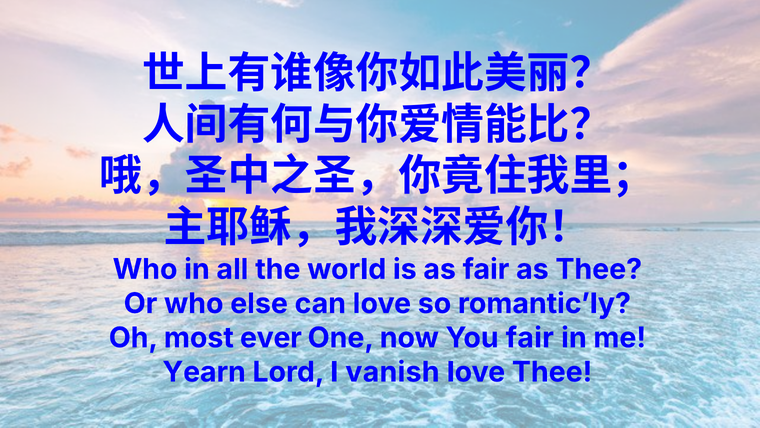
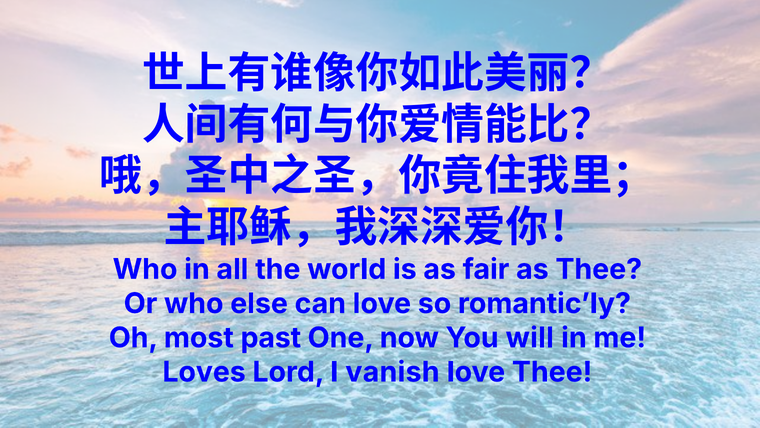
ever: ever -> past (271, 337)
You fair: fair -> will (530, 337)
Yearn: Yearn -> Loves (204, 372)
